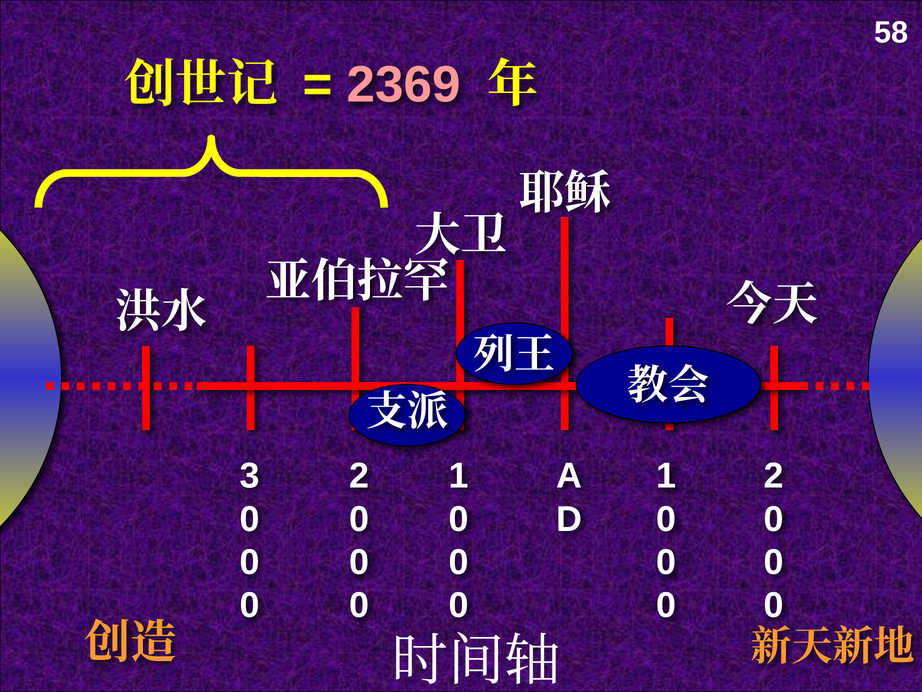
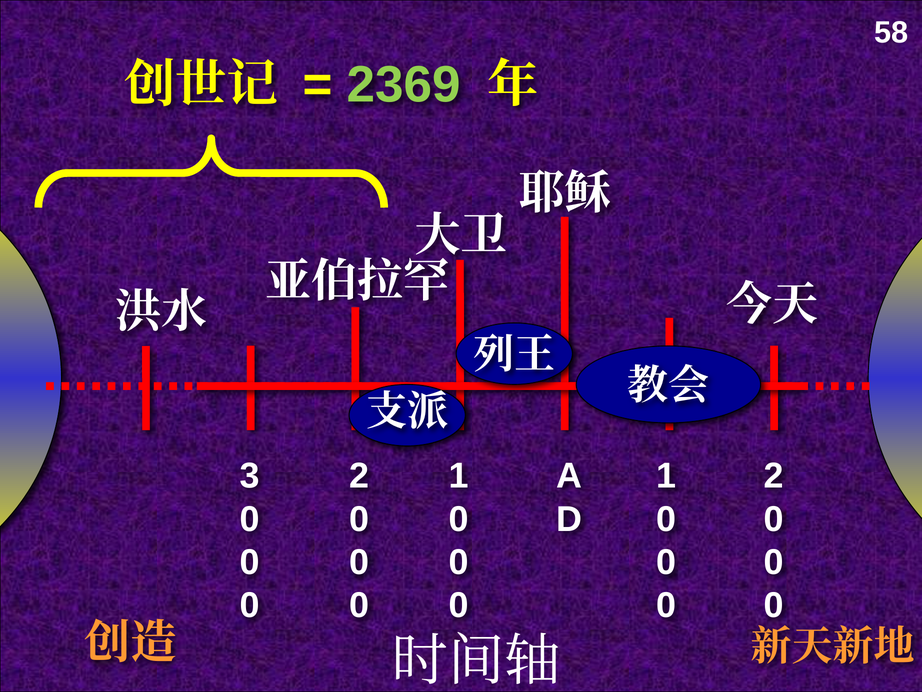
2369 colour: pink -> light green (404, 85)
